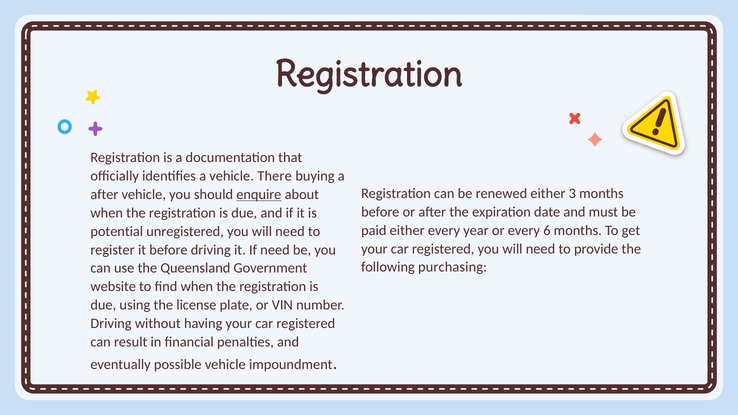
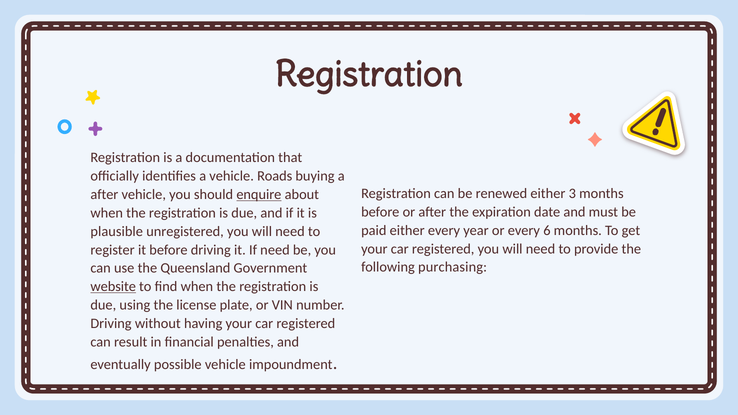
There: There -> Roads (275, 176)
potential: potential -> plausible (117, 231)
website underline: none -> present (113, 287)
